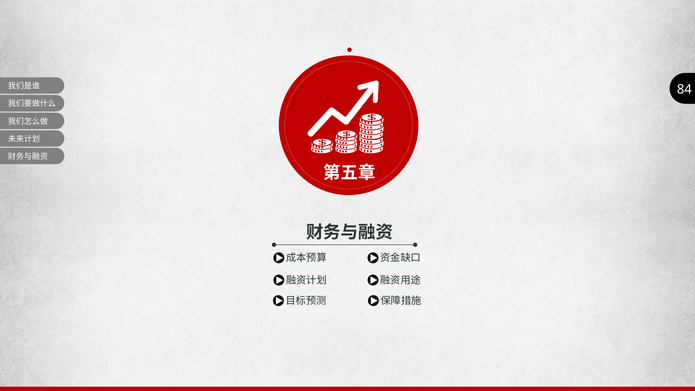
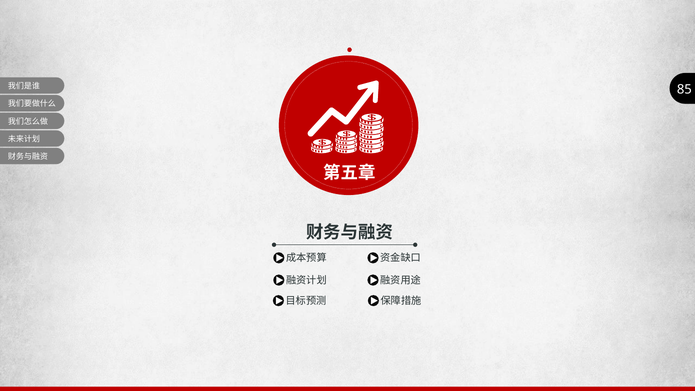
84: 84 -> 85 (684, 89)
